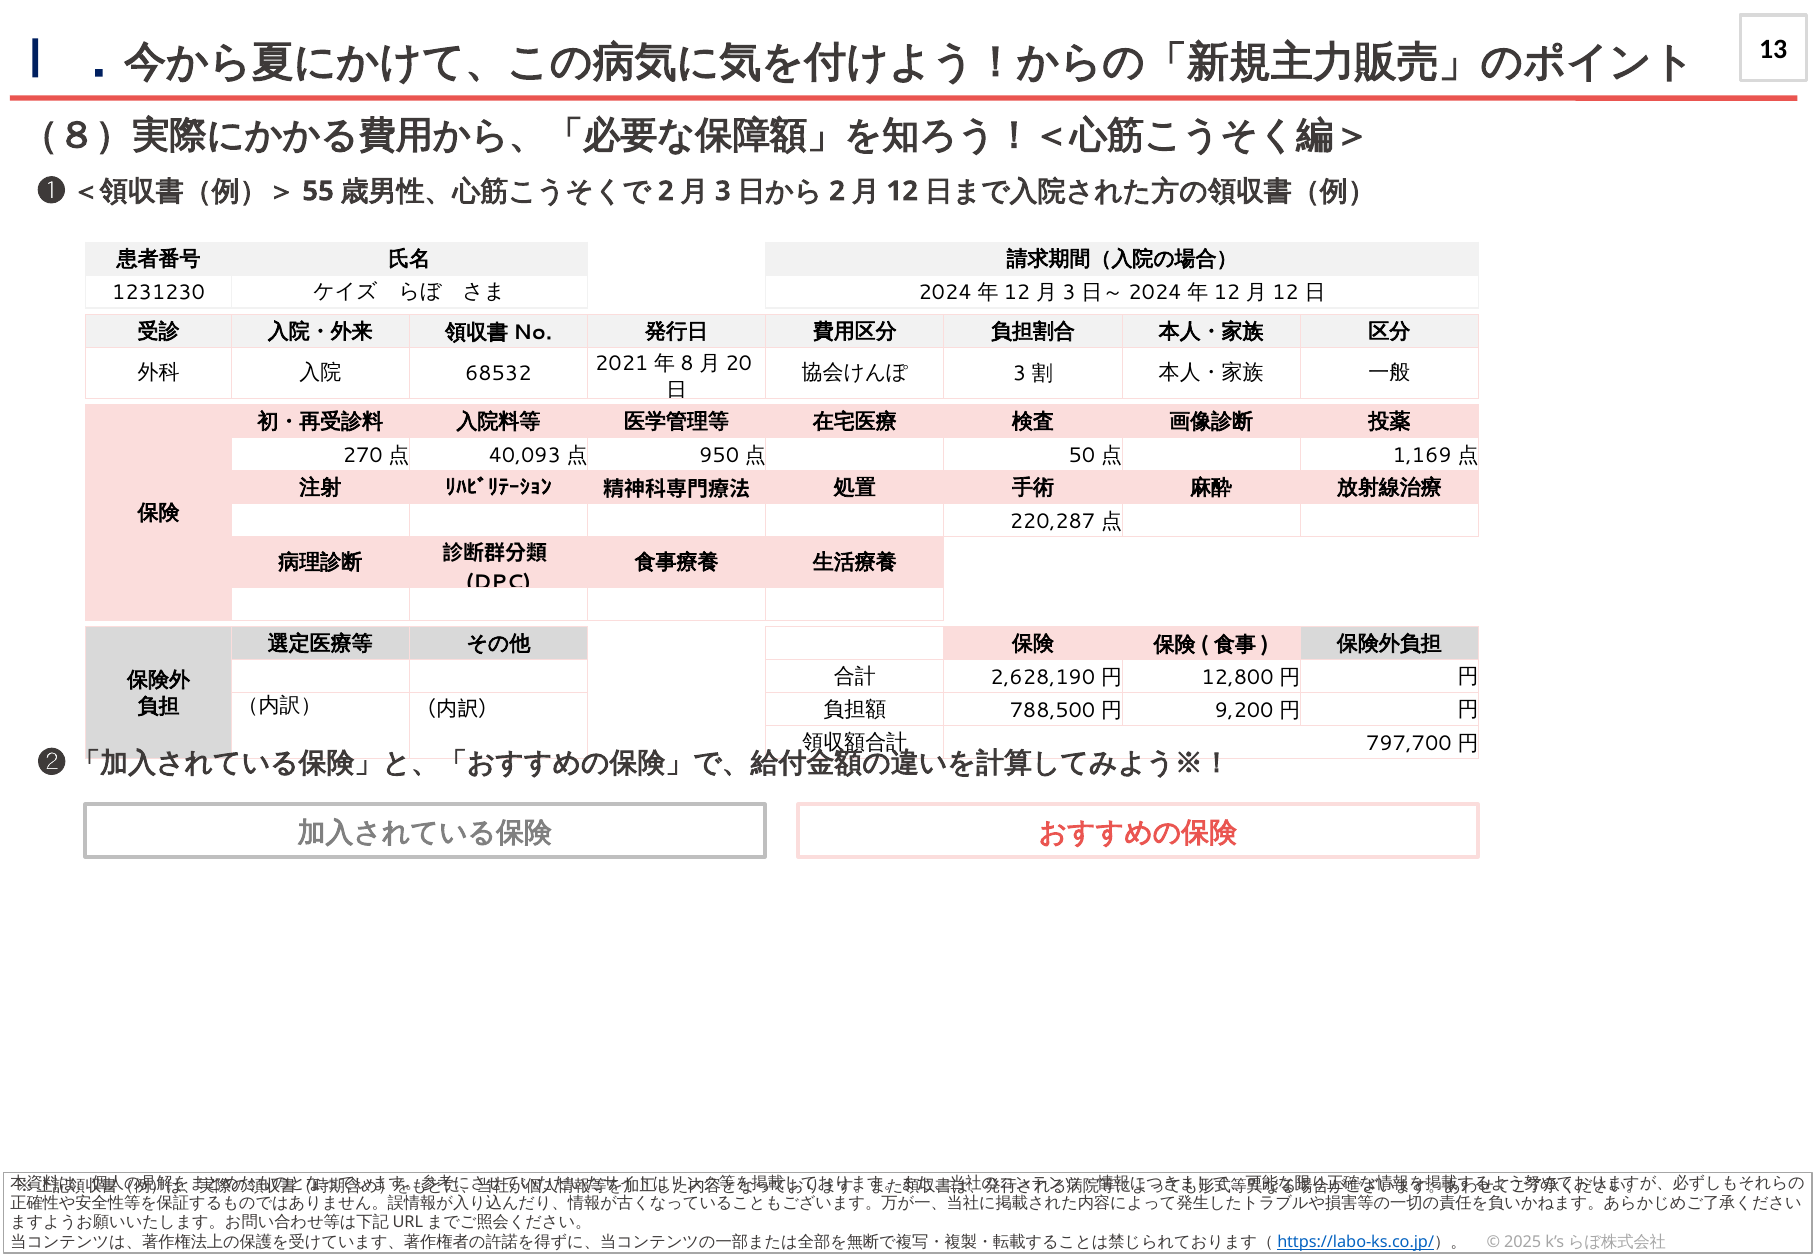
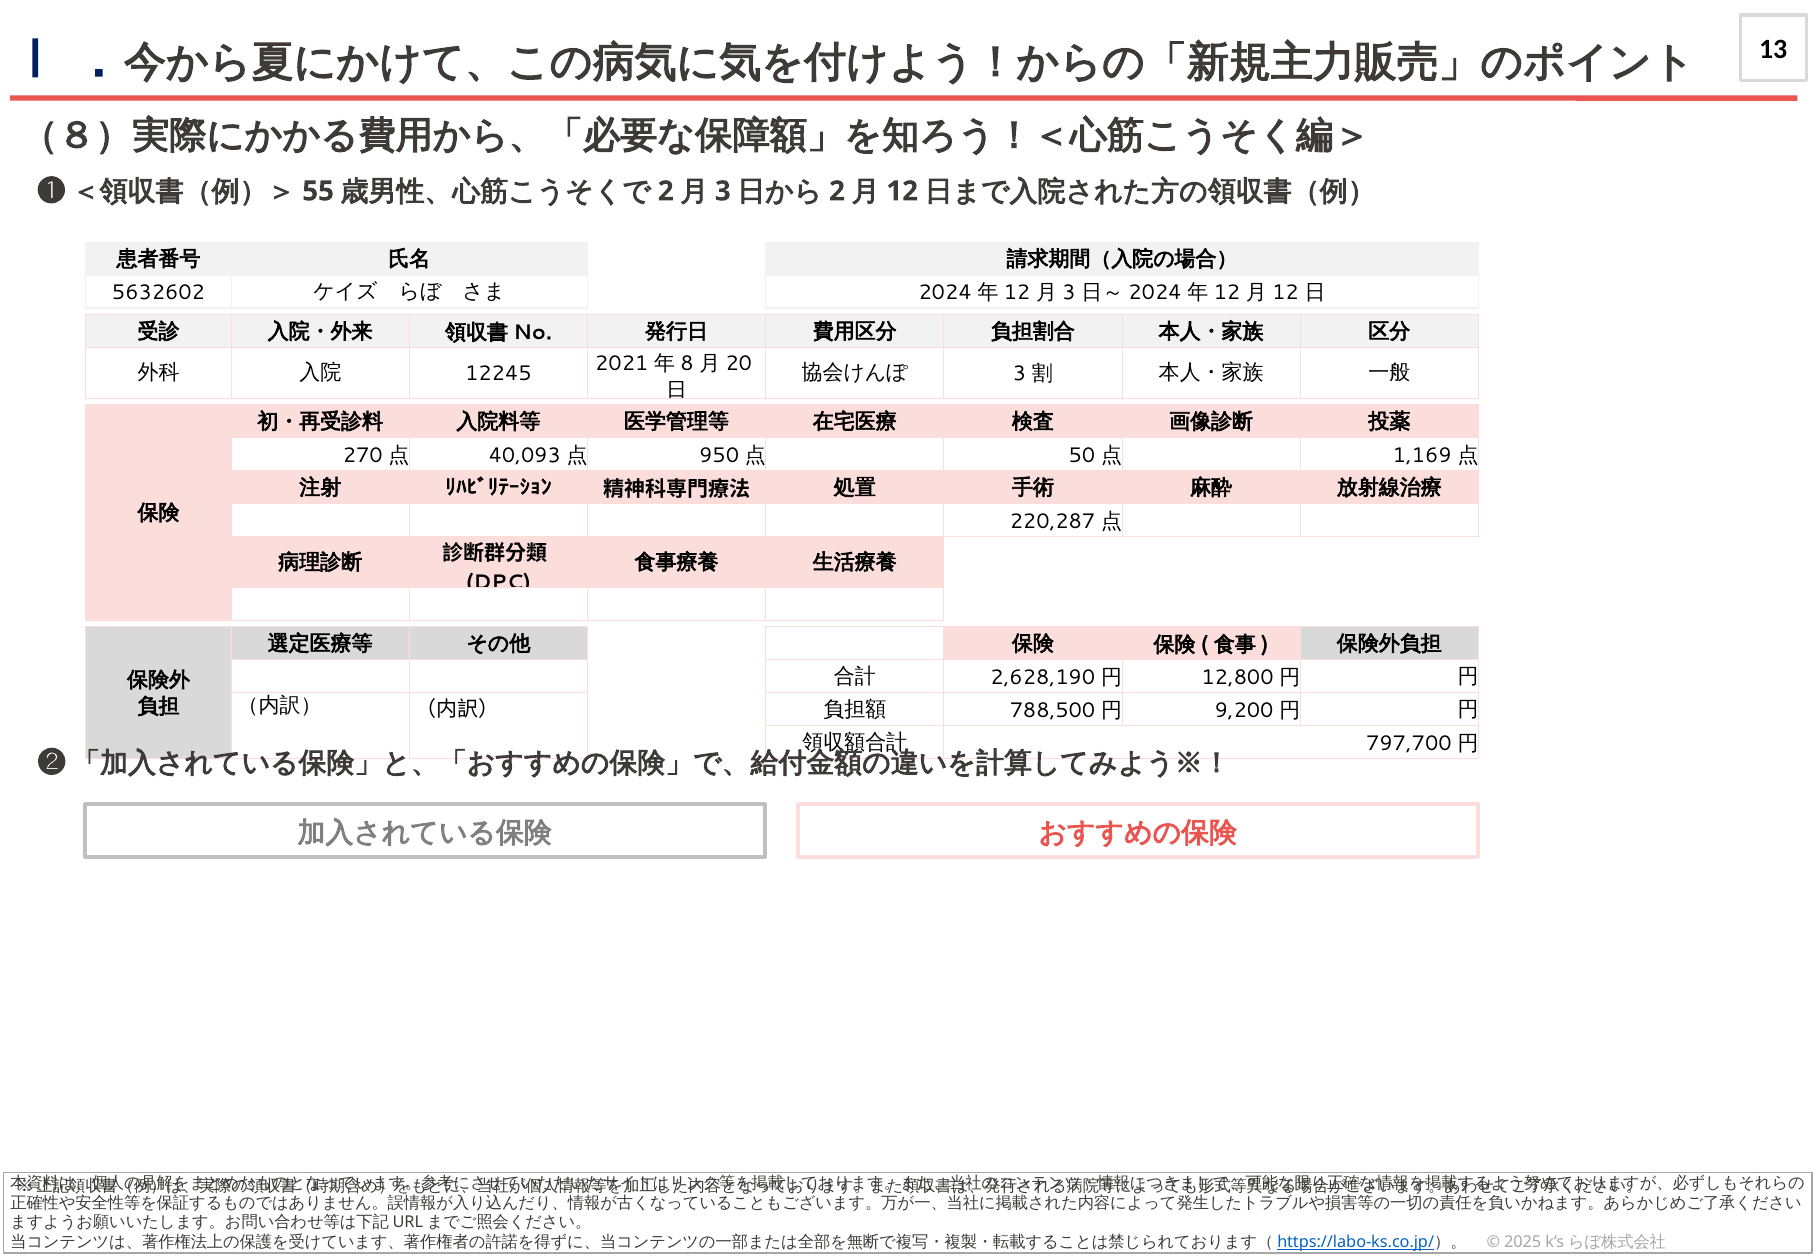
1231230: 1231230 -> 5632602 (159, 293)
68532: 68532 -> 12245 (498, 374)
